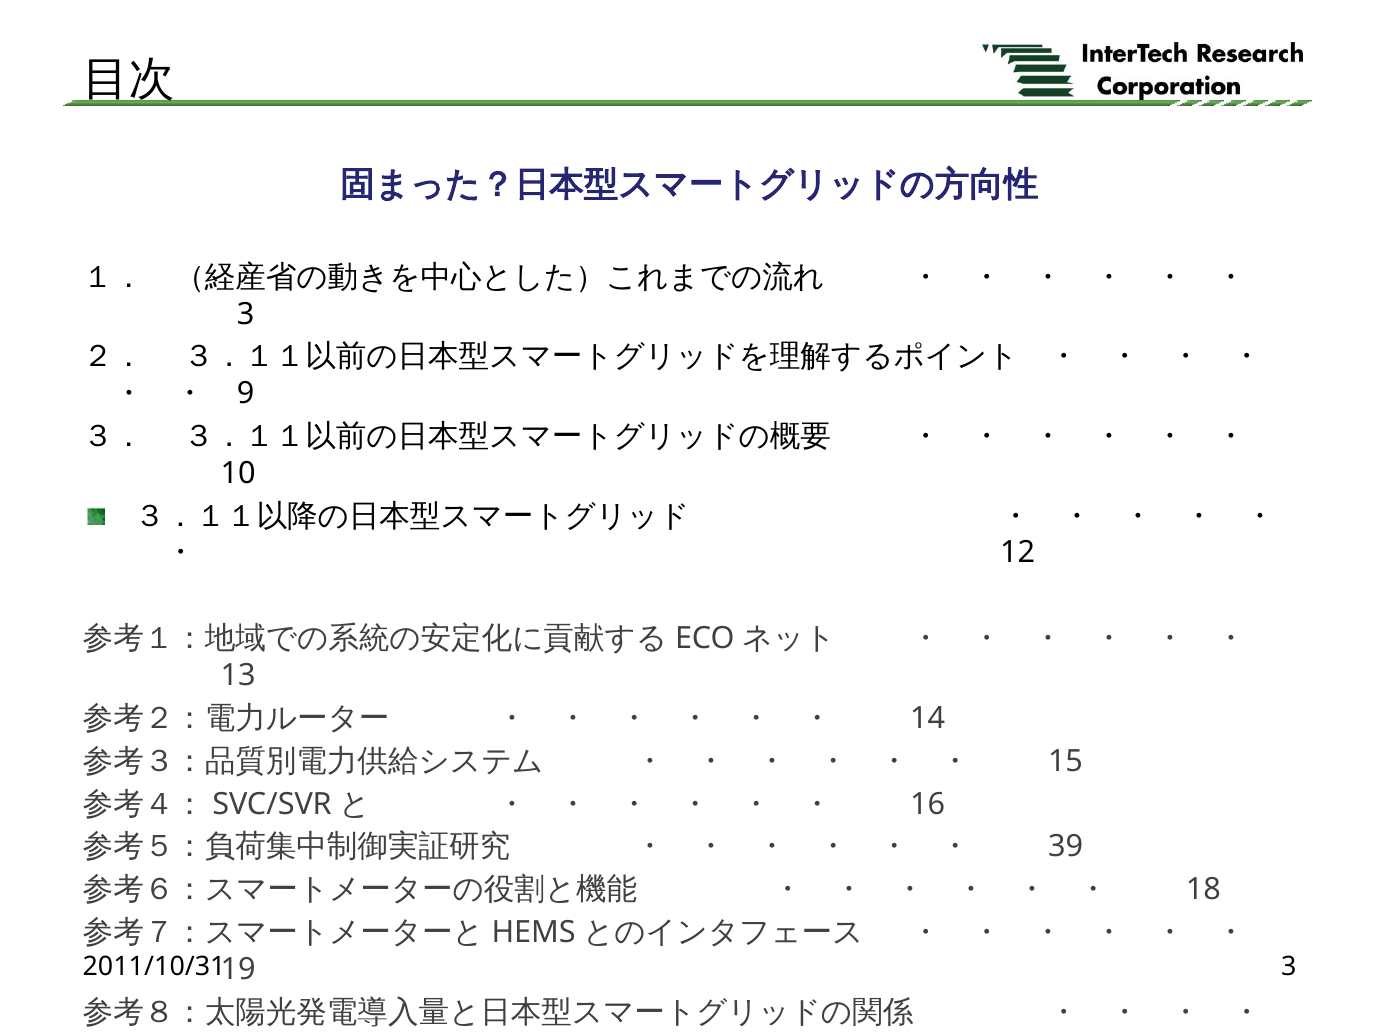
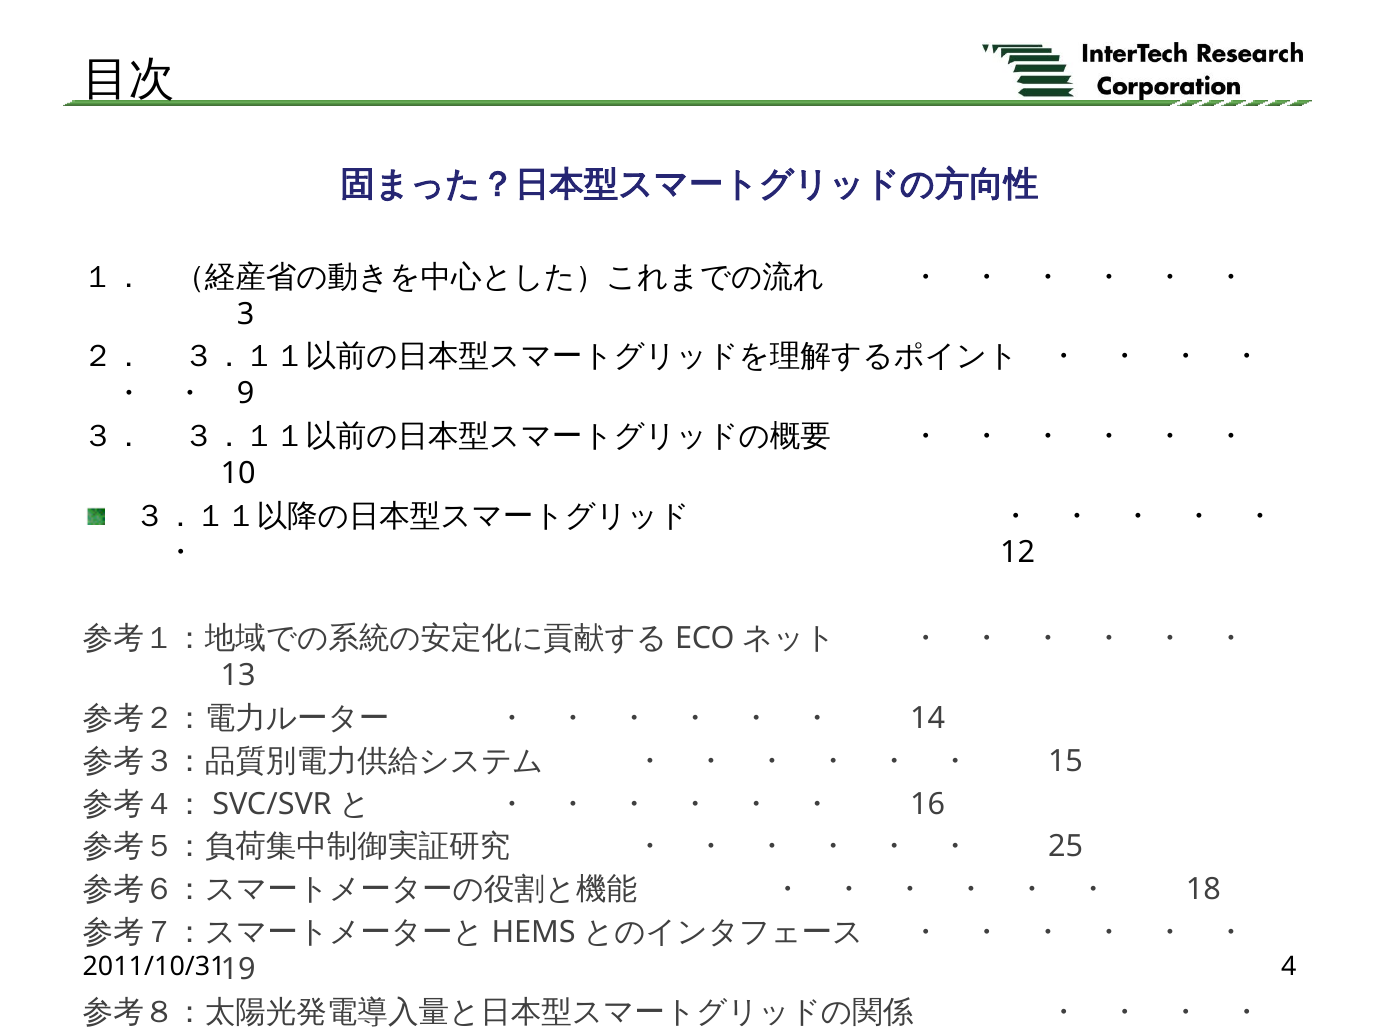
39: 39 -> 25 (1066, 847)
2011/10/31 3: 3 -> 4 (1289, 967)
